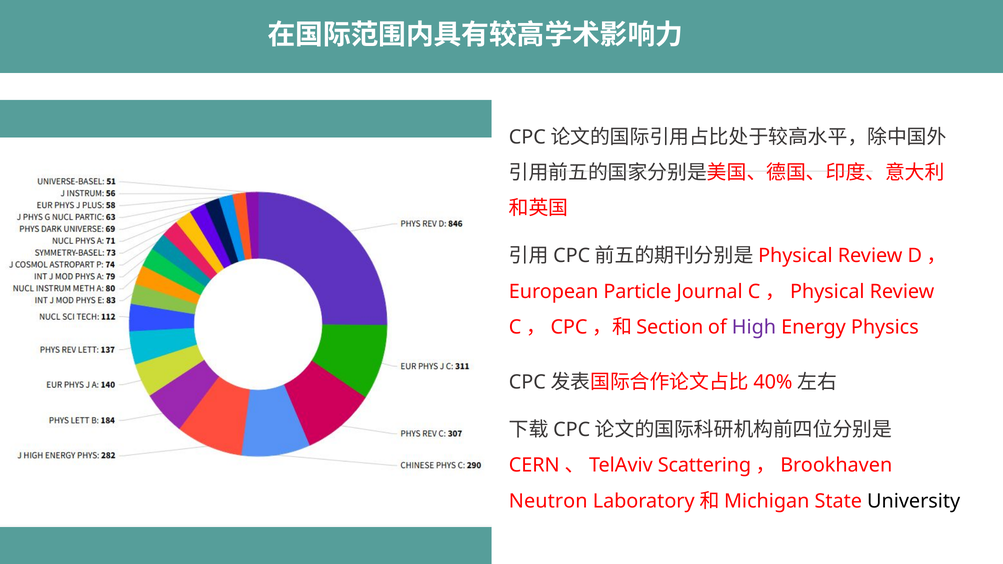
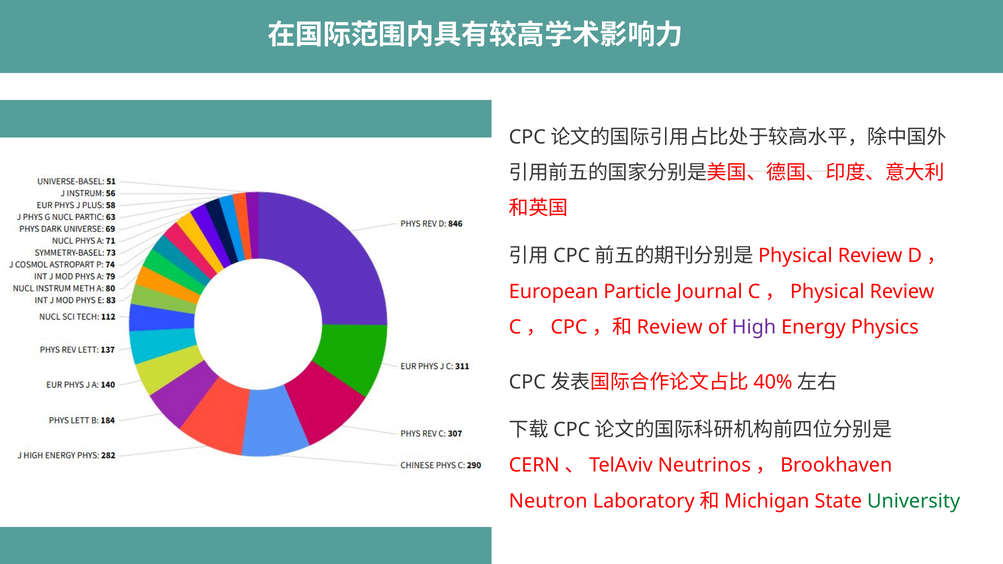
Section: Section -> Review (670, 327)
Scattering: Scattering -> Neutrinos (704, 465)
University colour: black -> green (914, 501)
